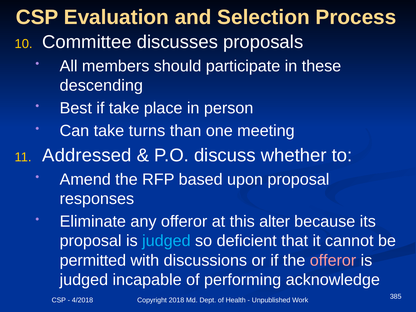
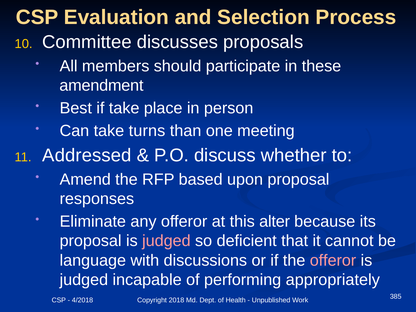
descending: descending -> amendment (101, 86)
judged colour: light blue -> pink (166, 241)
permitted: permitted -> language (93, 260)
acknowledge: acknowledge -> appropriately (333, 280)
